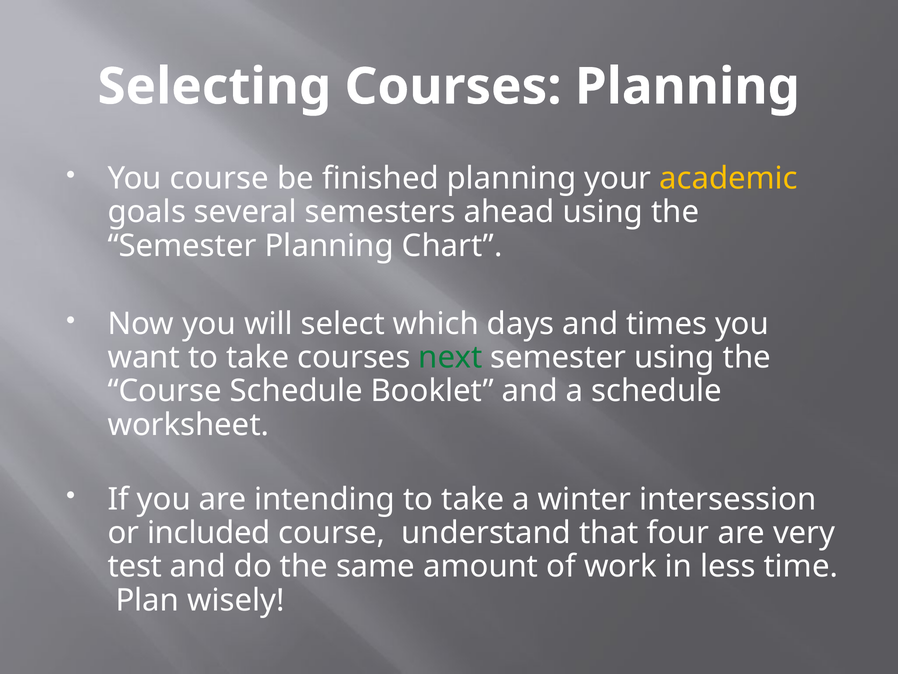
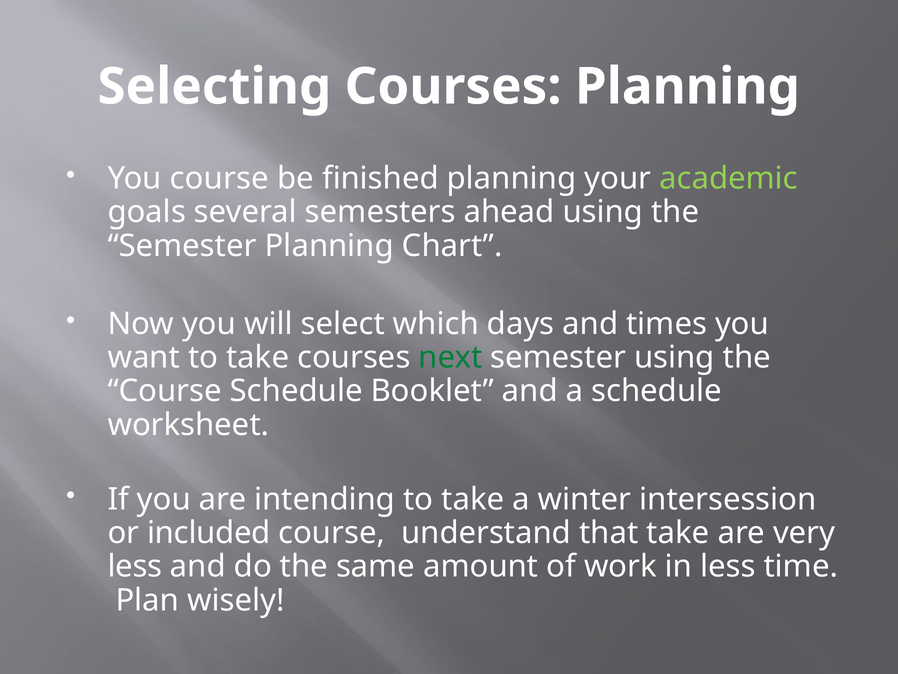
academic colour: yellow -> light green (729, 178)
that four: four -> take (678, 533)
test: test -> less (135, 566)
